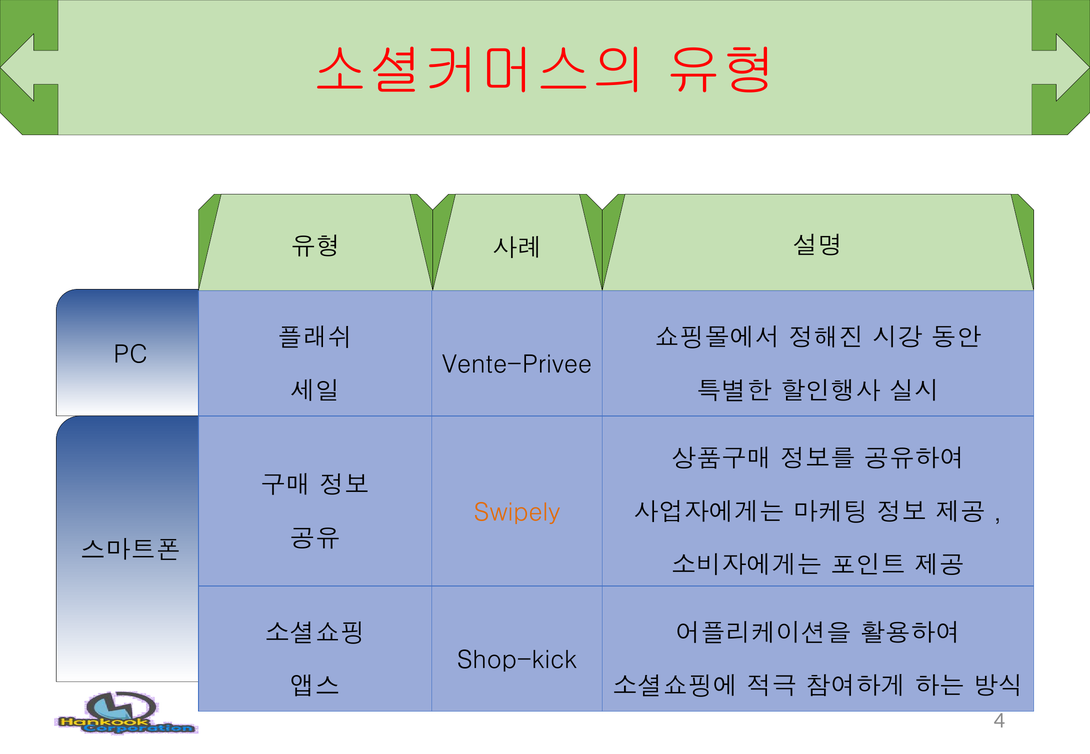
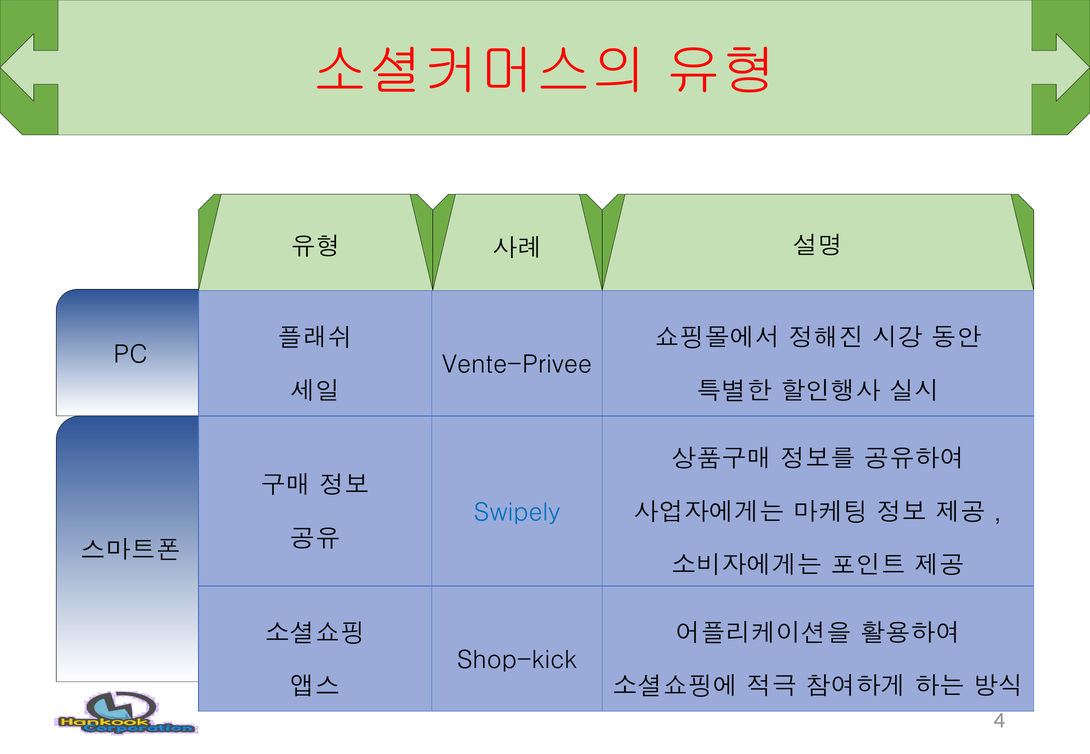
Swipely colour: orange -> blue (517, 513)
